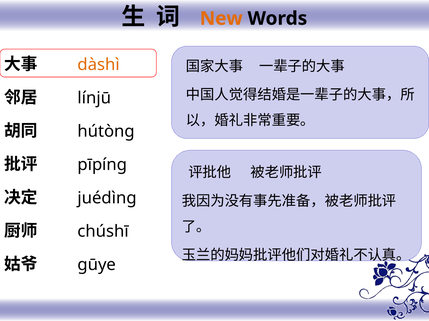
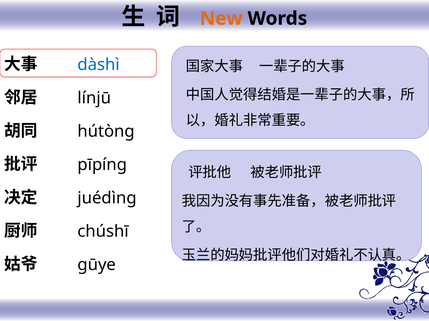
dàshì colour: orange -> blue (99, 65)
